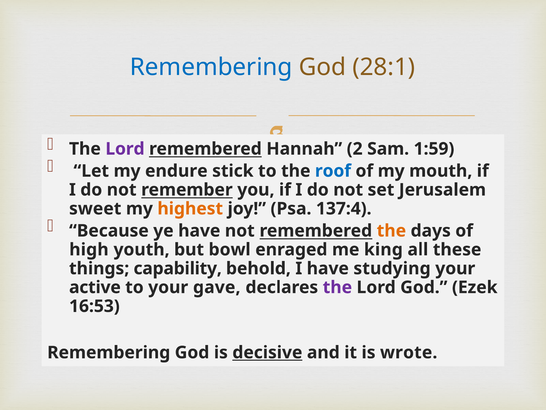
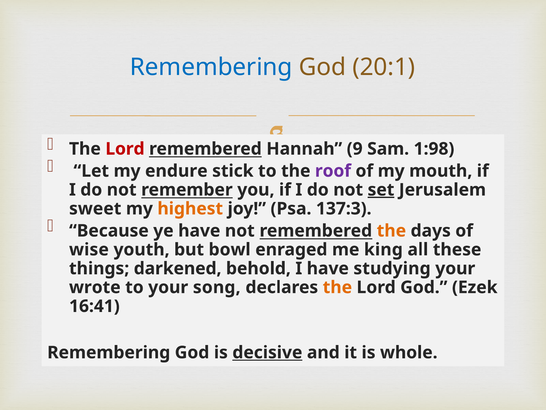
28:1: 28:1 -> 20:1 (384, 67)
Lord colour: purple -> red (125, 149)
2: 2 -> 9 (355, 149)
1:59: 1:59 -> 1:98 (434, 149)
roof colour: blue -> purple (333, 171)
set underline: none -> present (381, 190)
137:4: 137:4 -> 137:3 (344, 208)
high: high -> wise (89, 249)
capability: capability -> darkened (178, 268)
active: active -> wrote (95, 287)
gave: gave -> song (217, 287)
the colour: purple -> orange (337, 287)
16:53: 16:53 -> 16:41 (94, 306)
wrote: wrote -> whole (409, 352)
